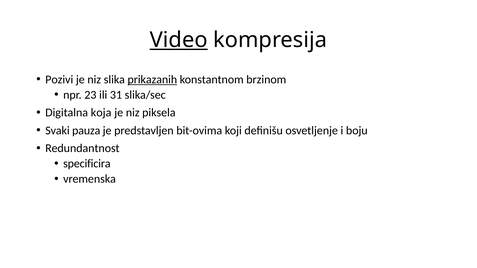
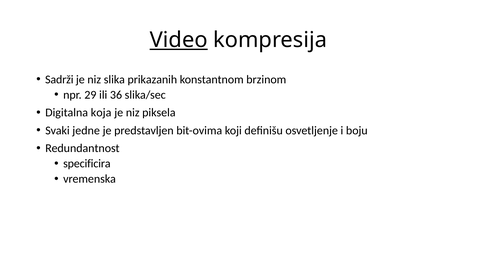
Pozivi: Pozivi -> Sadrži (59, 80)
prikazanih underline: present -> none (152, 80)
23: 23 -> 29 (90, 95)
31: 31 -> 36 (116, 95)
pauza: pauza -> jedne (86, 131)
